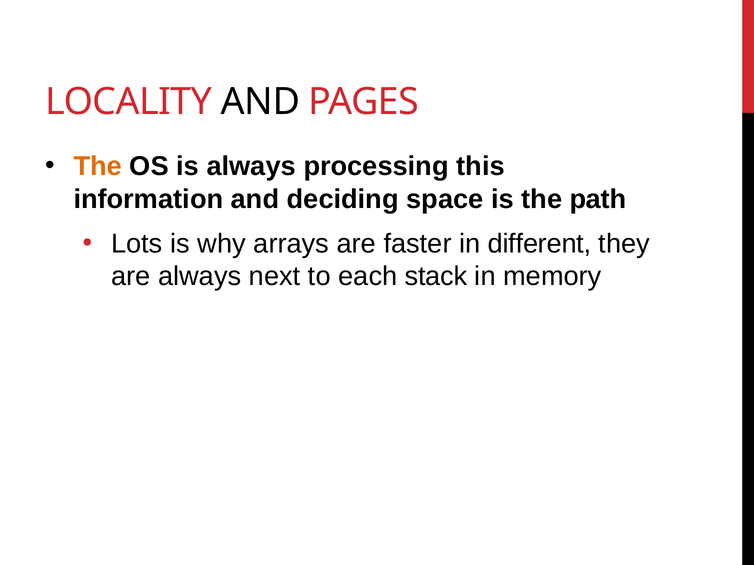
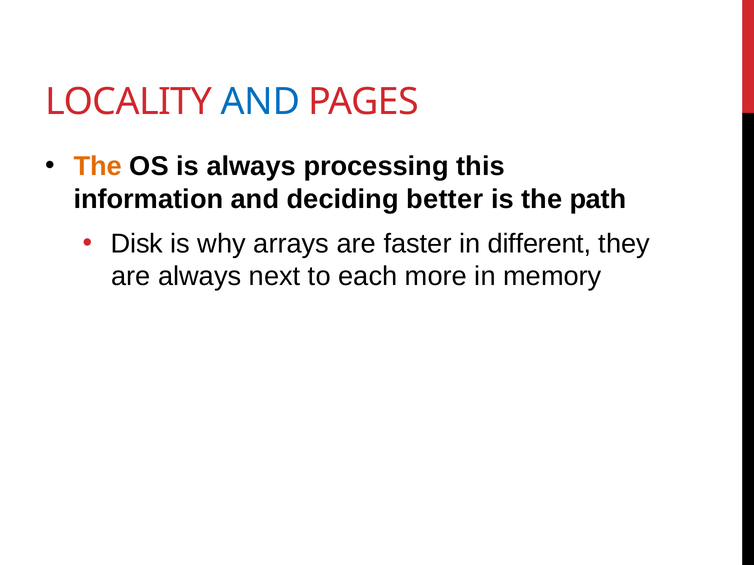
AND colour: black -> blue (260, 102)
space: space -> better (445, 199)
Lots: Lots -> Disk (137, 244)
stack: stack -> more (436, 277)
